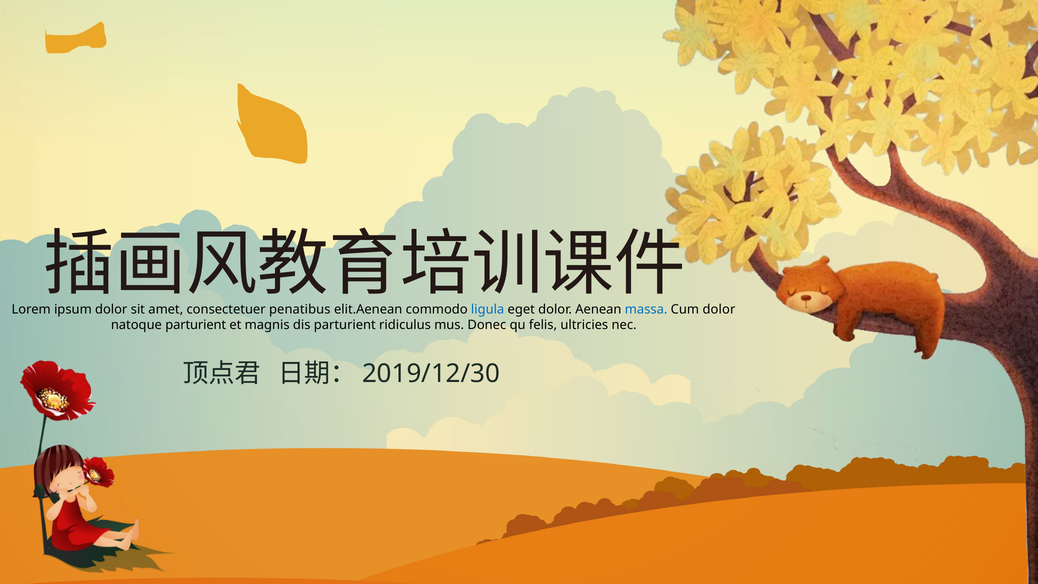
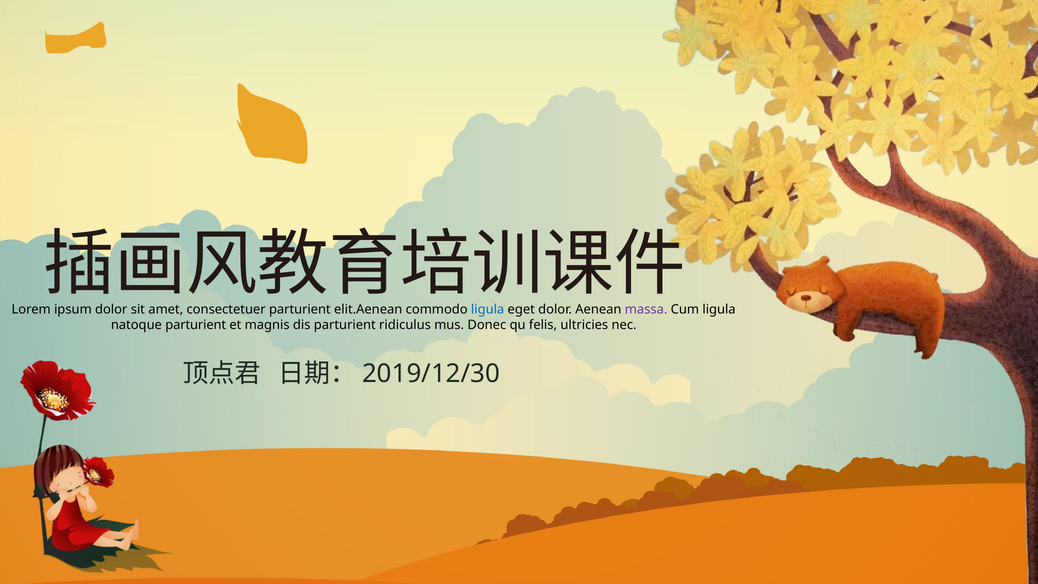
consectetuer penatibus: penatibus -> parturient (300, 309)
massa colour: blue -> purple (646, 309)
Cum dolor: dolor -> ligula (719, 309)
